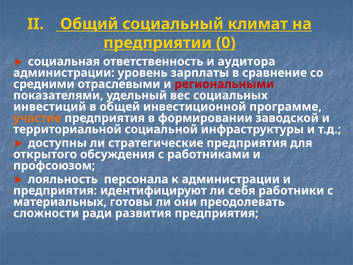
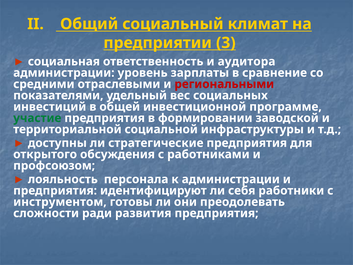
0: 0 -> 3 (226, 43)
участие colour: orange -> green (37, 118)
материальных: материальных -> инструментом (60, 202)
